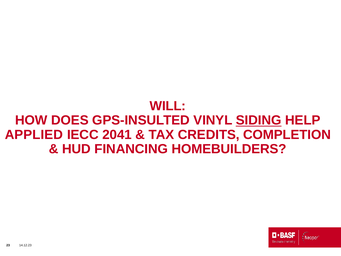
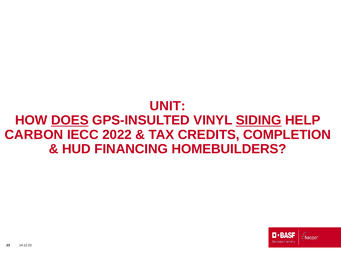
WILL: WILL -> UNIT (168, 106)
DOES underline: none -> present (70, 120)
APPLIED: APPLIED -> CARBON (34, 135)
2041: 2041 -> 2022 (117, 135)
